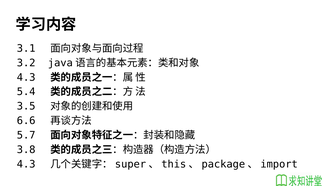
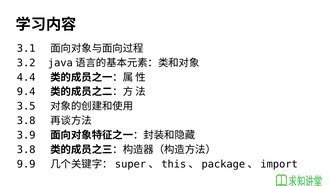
4.3: 4.3 -> 4.4 (26, 77)
5.4: 5.4 -> 9.4 (26, 92)
6.6: 6.6 -> 3.8 (26, 121)
5.7: 5.7 -> 3.9 (26, 135)
4.3: 4.3 -> 9.9 (26, 164)
